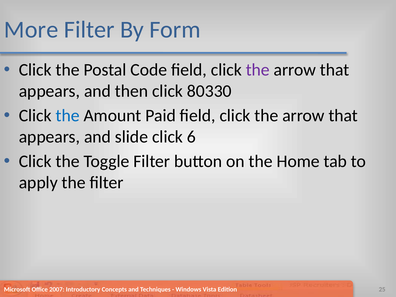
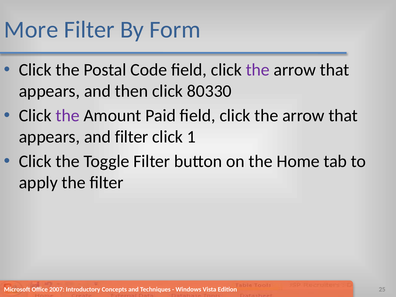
the colour: blue -> purple (68, 116)
and slide: slide -> filter (132, 137)
6: 6 -> 1 (191, 137)
